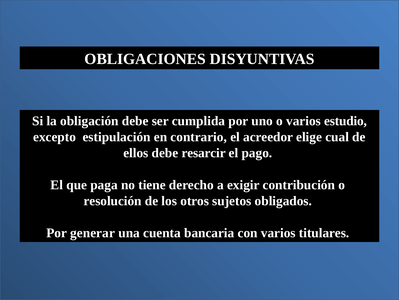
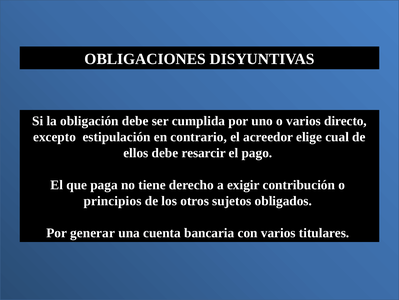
estudio: estudio -> directo (346, 121)
resolución: resolución -> principios (112, 200)
